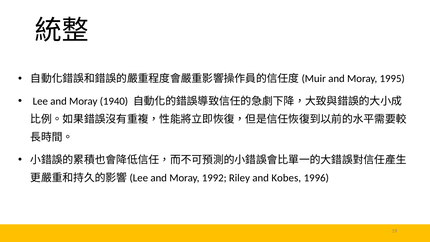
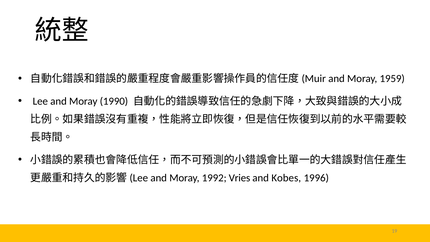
1995: 1995 -> 1959 (392, 79)
1940: 1940 -> 1990 (114, 101)
Riley: Riley -> Vries (239, 178)
